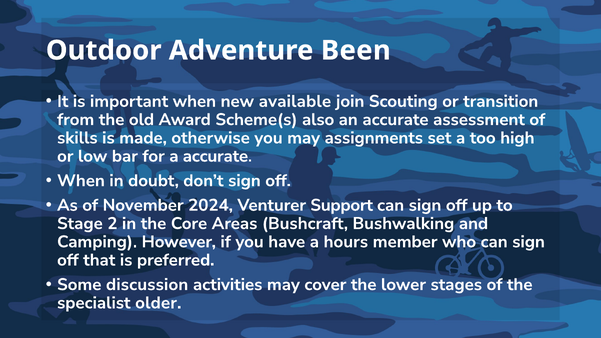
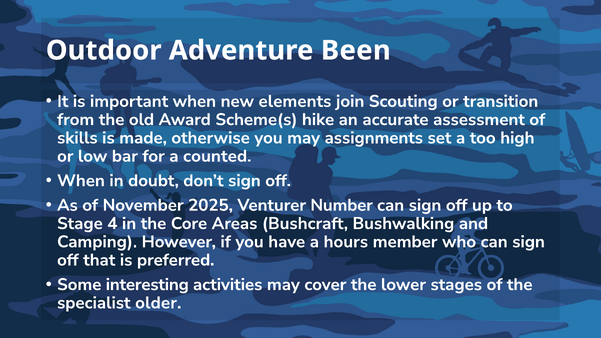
available: available -> elements (295, 101)
also: also -> hike (318, 120)
a accurate: accurate -> counted (217, 156)
2024: 2024 -> 2025 (211, 205)
Support: Support -> Number (342, 205)
2: 2 -> 4 (112, 223)
discussion: discussion -> interesting (147, 285)
